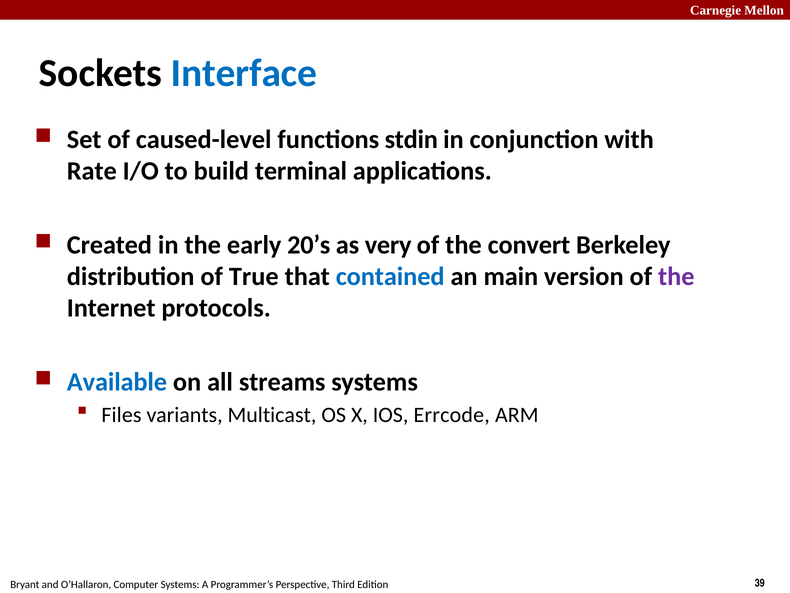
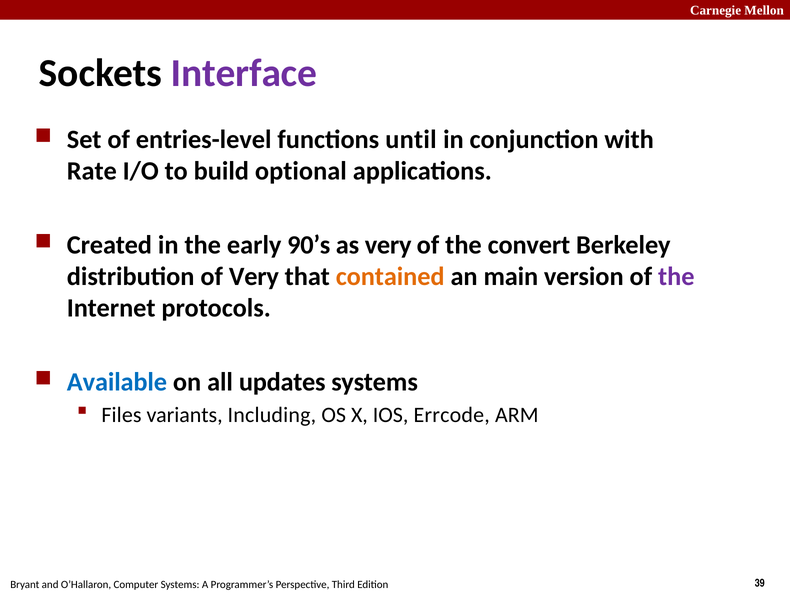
Interface colour: blue -> purple (244, 73)
caused-level: caused-level -> entries-level (204, 139)
stdin: stdin -> until (411, 139)
terminal: terminal -> optional (301, 171)
20’s: 20’s -> 90’s (309, 245)
of True: True -> Very (254, 276)
contained colour: blue -> orange (390, 276)
streams: streams -> updates (282, 382)
Multicast: Multicast -> Including (272, 415)
